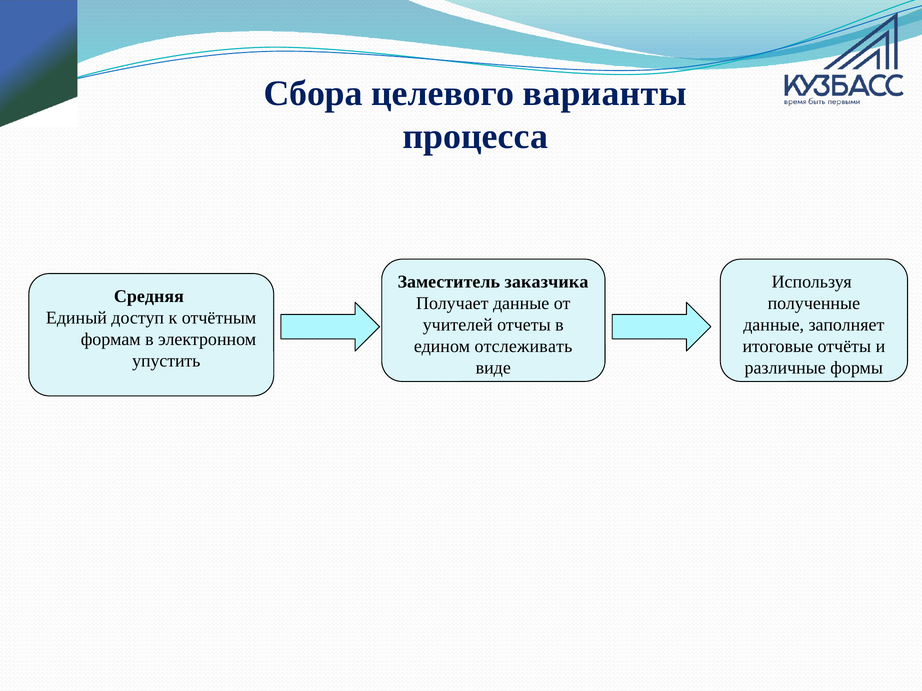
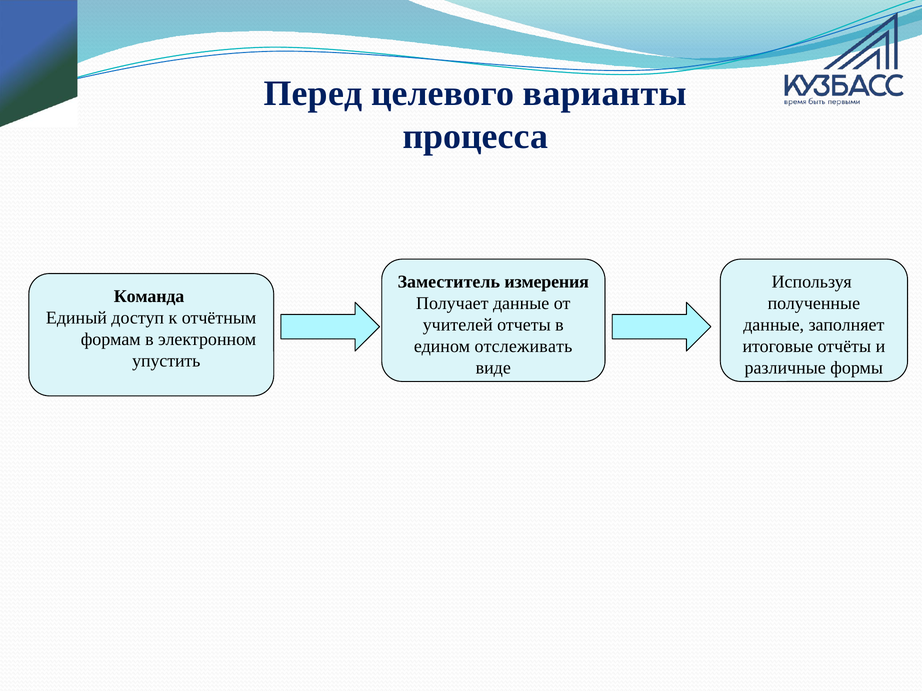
Сбора: Сбора -> Перед (313, 93)
заказчика: заказчика -> измерения (547, 282)
Средняя: Средняя -> Команда (149, 296)
